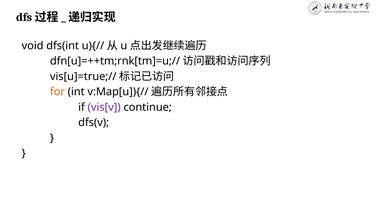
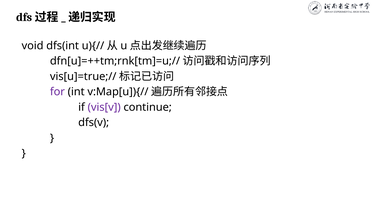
for colour: orange -> purple (57, 92)
